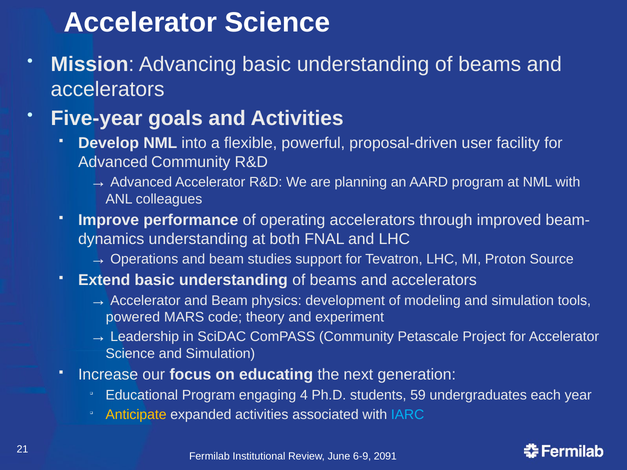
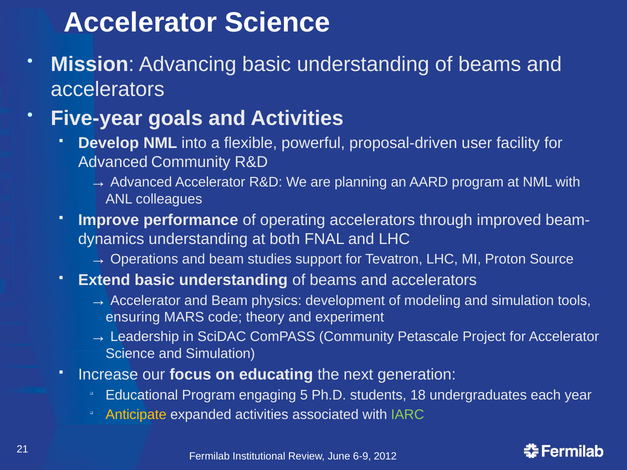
powered: powered -> ensuring (133, 318)
4: 4 -> 5 (304, 395)
59: 59 -> 18 (418, 395)
IARC colour: light blue -> light green (408, 415)
2091: 2091 -> 2012 (385, 456)
